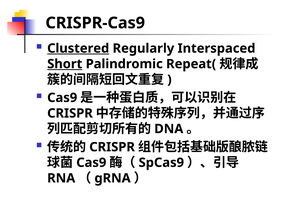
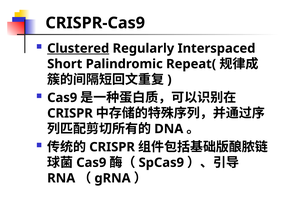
Short underline: present -> none (65, 64)
